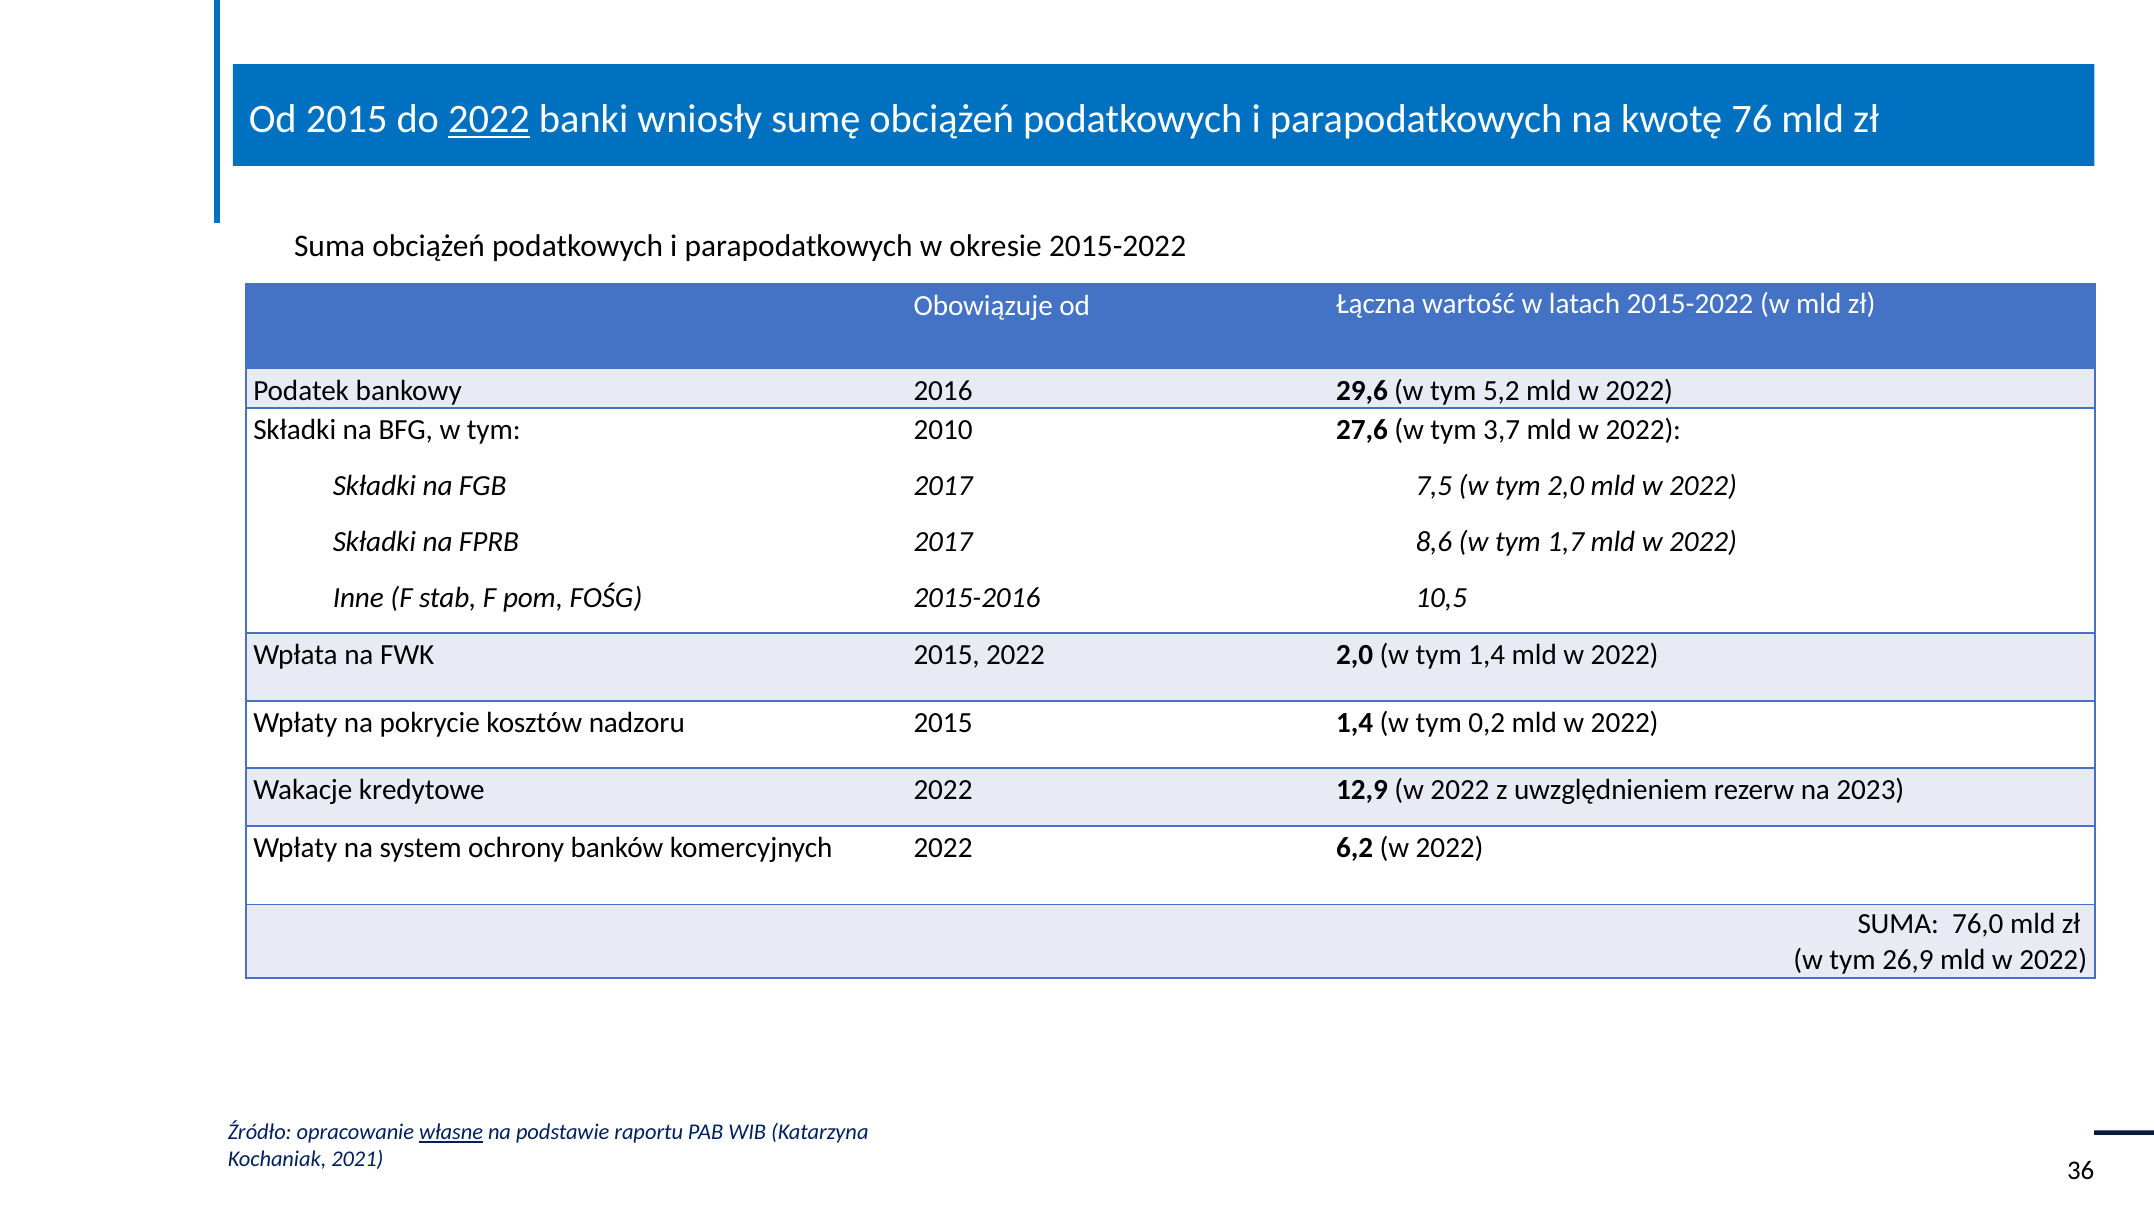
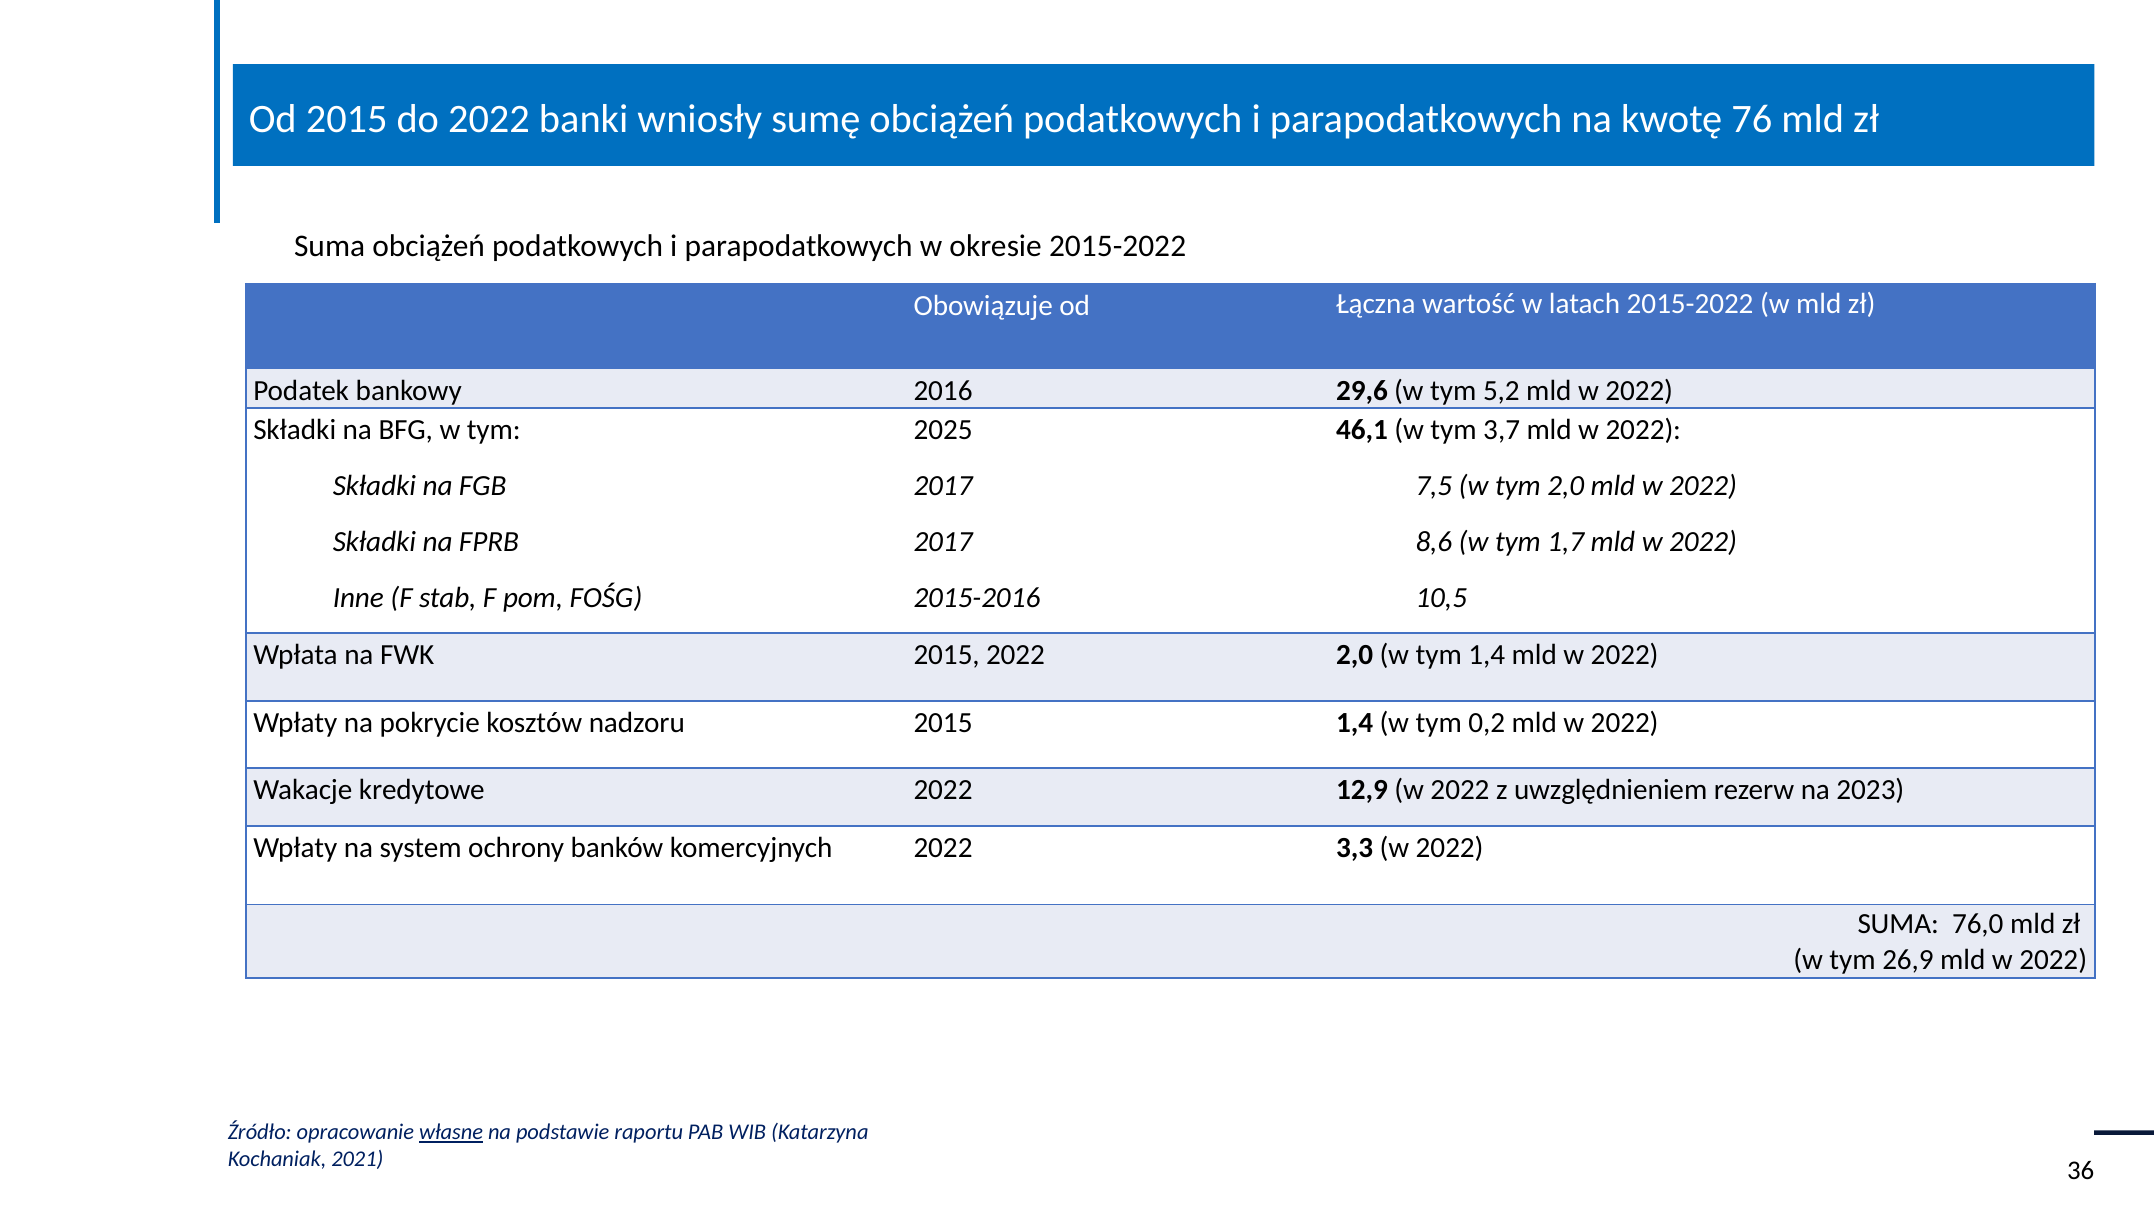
2022 underline: present -> none (489, 120)
2010: 2010 -> 2025 (943, 430)
27,6: 27,6 -> 46,1 (1362, 430)
6,2: 6,2 -> 3,3 (1355, 848)
